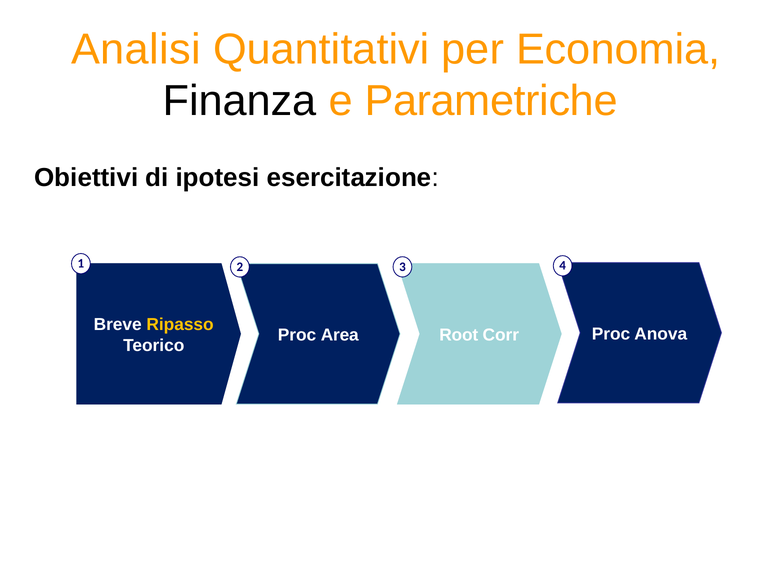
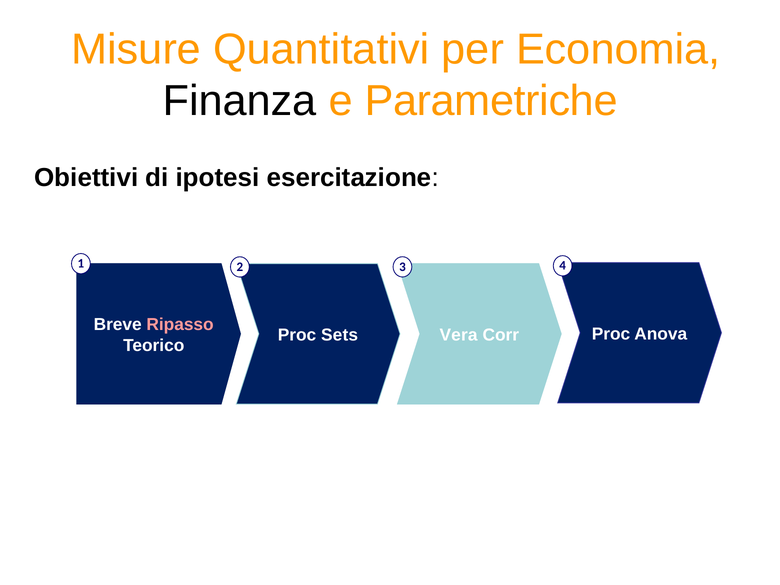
Analisi: Analisi -> Misure (136, 49)
Ripasso colour: yellow -> pink (180, 325)
Area: Area -> Sets (340, 335)
Root: Root -> Vera (459, 335)
